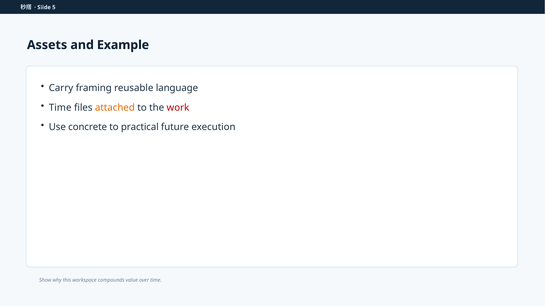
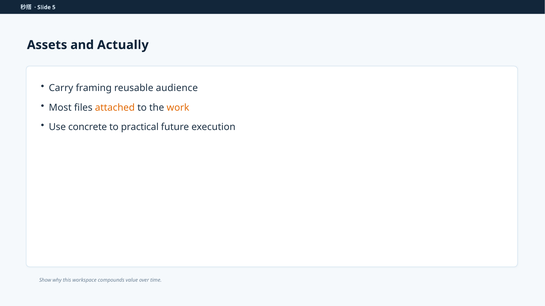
Example: Example -> Actually (123, 45)
language: language -> audience (177, 88)
Time: Time -> Most (60, 108)
work colour: red -> orange (178, 108)
